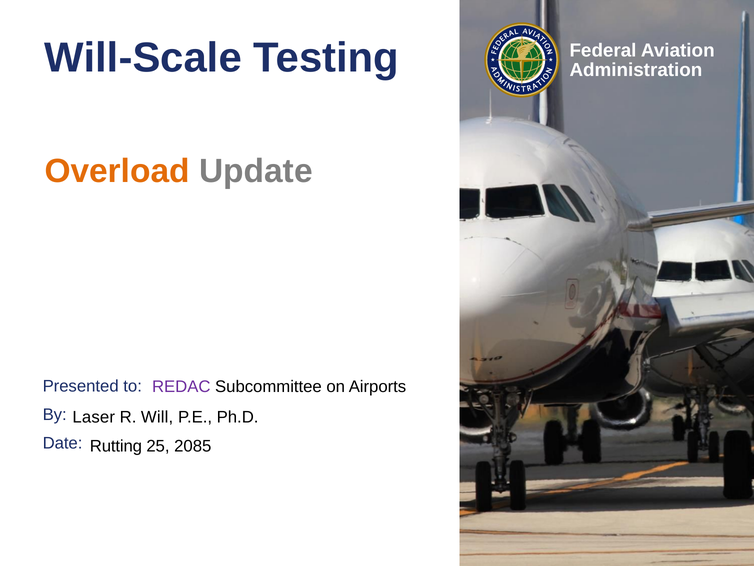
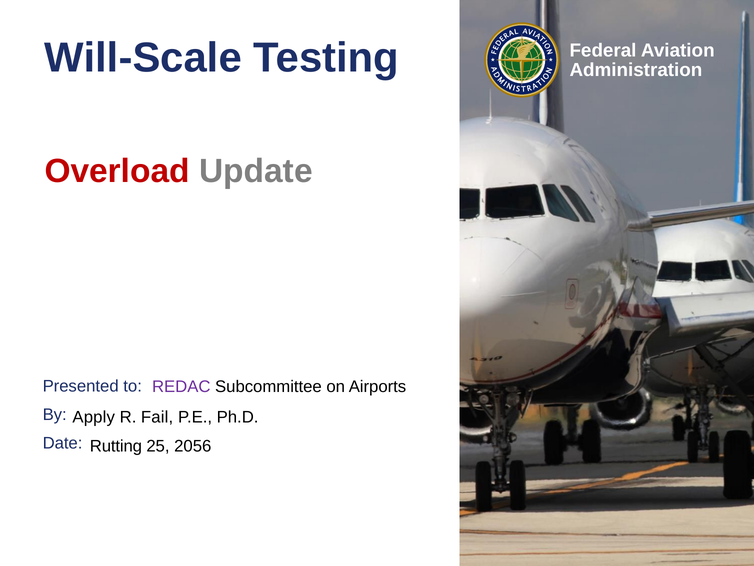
Overload colour: orange -> red (117, 171)
Laser: Laser -> Apply (94, 417)
Will: Will -> Fail (157, 417)
2085: 2085 -> 2056 (193, 446)
